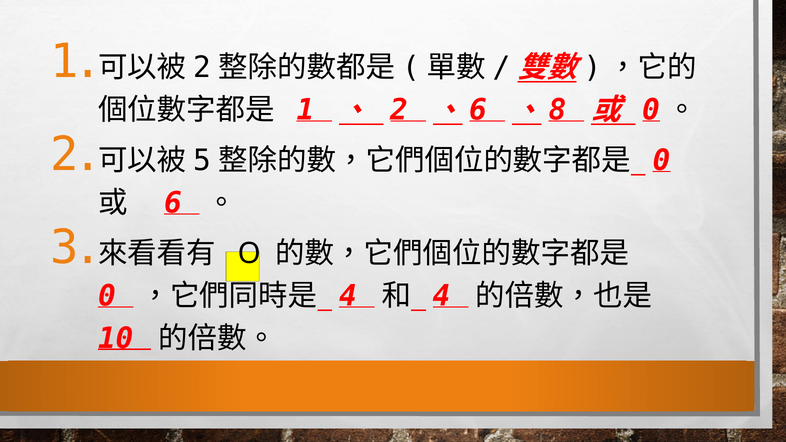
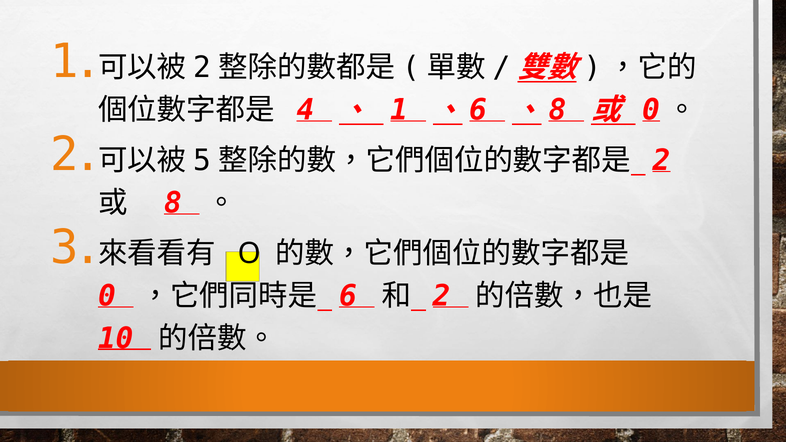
1: 1 -> 4 (306, 110)
2: 2 -> 1 (399, 110)
0: 0 -> 2 (662, 161)
6: 6 -> 8 (173, 203)
4: 4 -> 6 (348, 296)
4: 4 -> 2 (442, 296)
